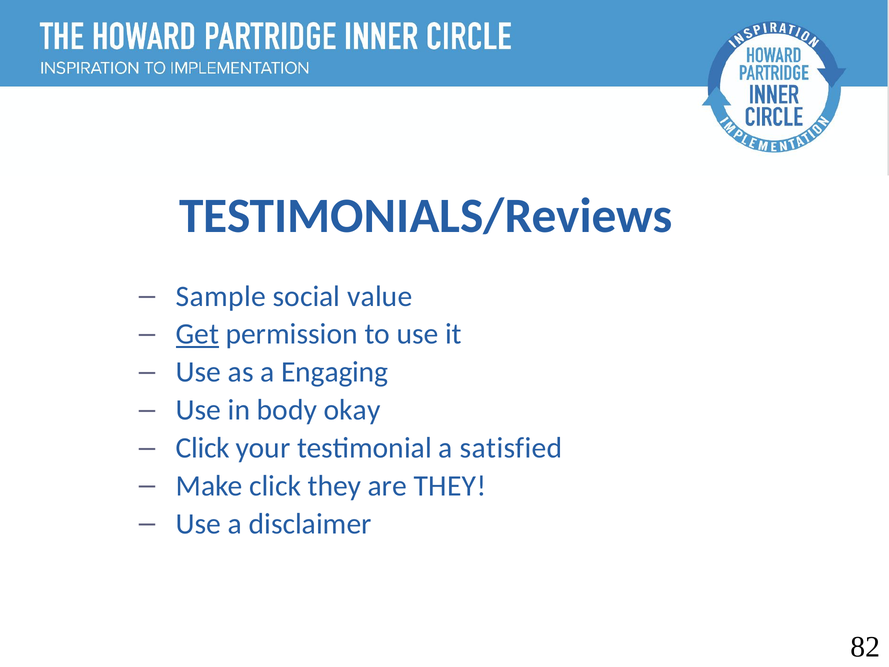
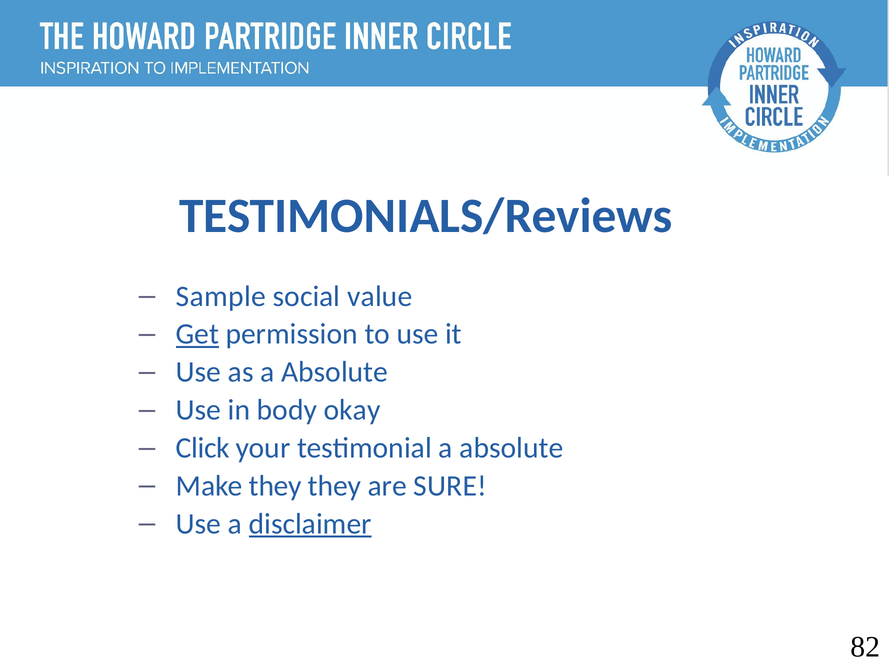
as a Engaging: Engaging -> Absolute (335, 372)
testimonial a satisfied: satisfied -> absolute (511, 448)
Make click: click -> they (275, 486)
are THEY: THEY -> SURE (450, 486)
disclaimer underline: none -> present (310, 524)
